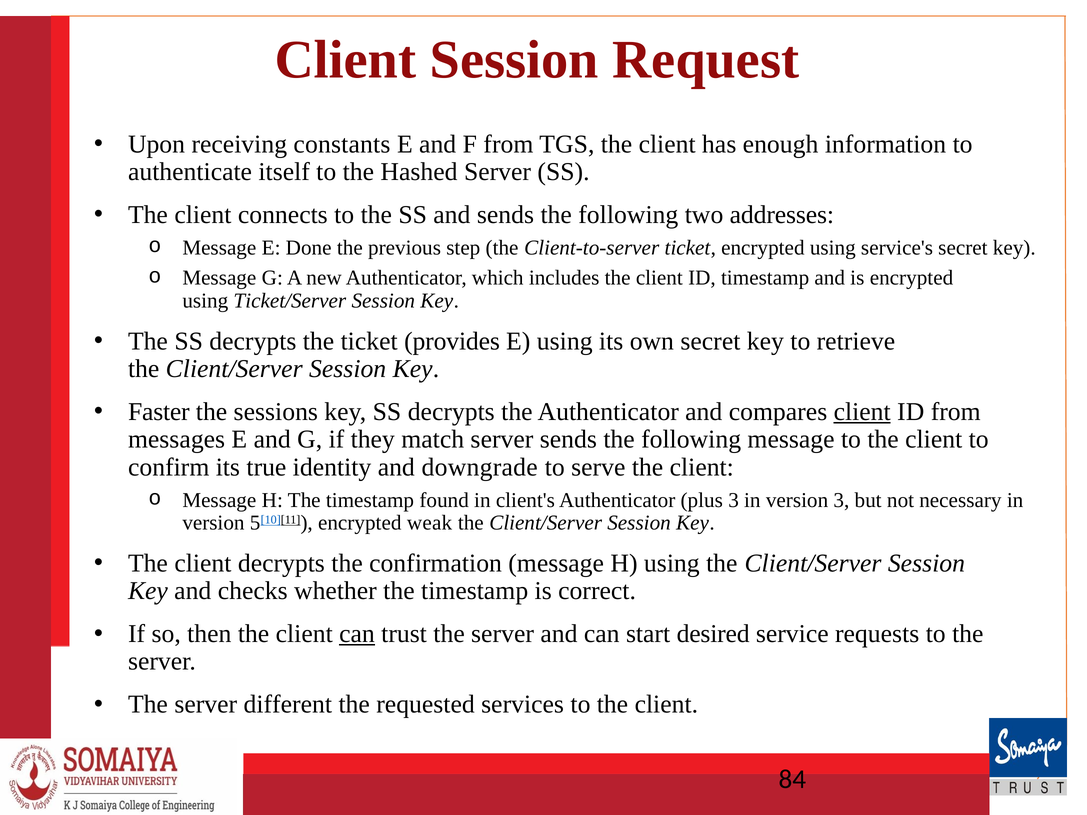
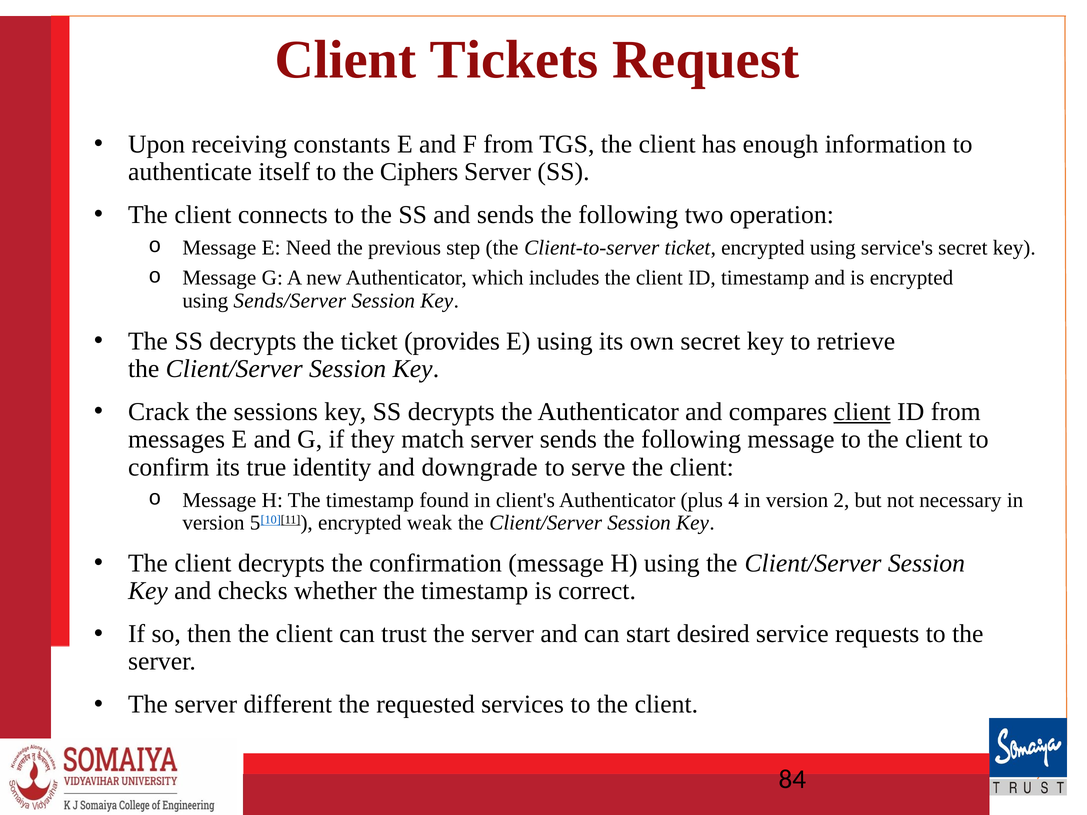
Client Session: Session -> Tickets (514, 60)
Hashed: Hashed -> Ciphers (419, 172)
addresses: addresses -> operation (782, 215)
Done: Done -> Need (309, 248)
Ticket/Server: Ticket/Server -> Sends/Server (290, 301)
Faster: Faster -> Crack (159, 412)
plus 3: 3 -> 4 (734, 500)
version 3: 3 -> 2 (841, 500)
can underline: present -> none (357, 634)
